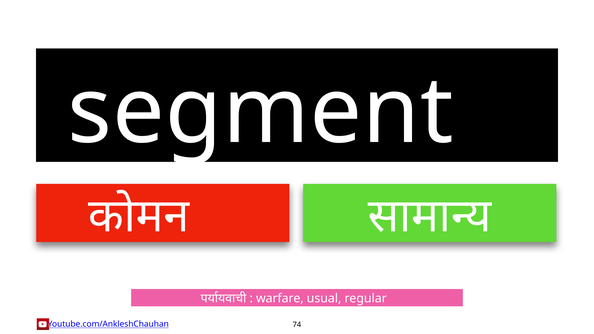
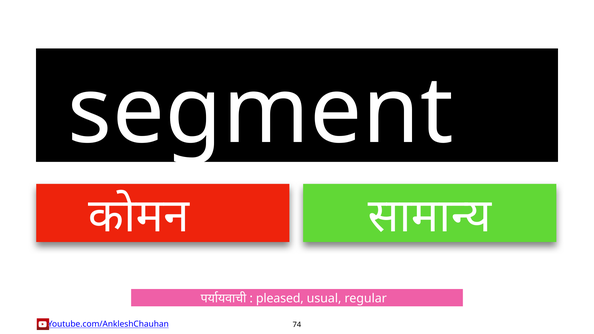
warfare: warfare -> pleased (280, 299)
